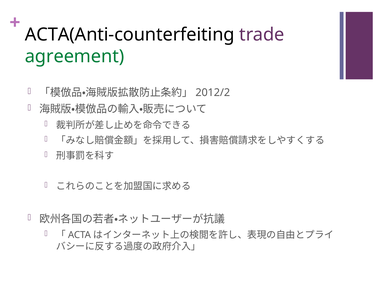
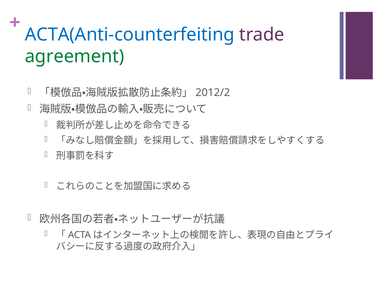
ACTA(Anti-counterfeiting colour: black -> blue (130, 34)
